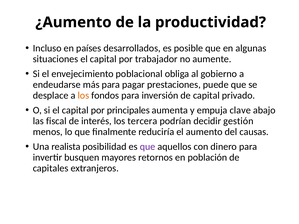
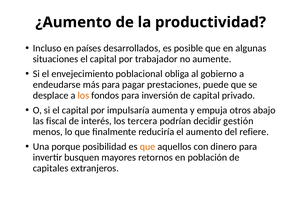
principales: principales -> impulsaría (128, 110)
clave: clave -> otros (240, 110)
causas: causas -> refiere (254, 132)
realista: realista -> porque (66, 147)
que colour: purple -> orange (148, 147)
